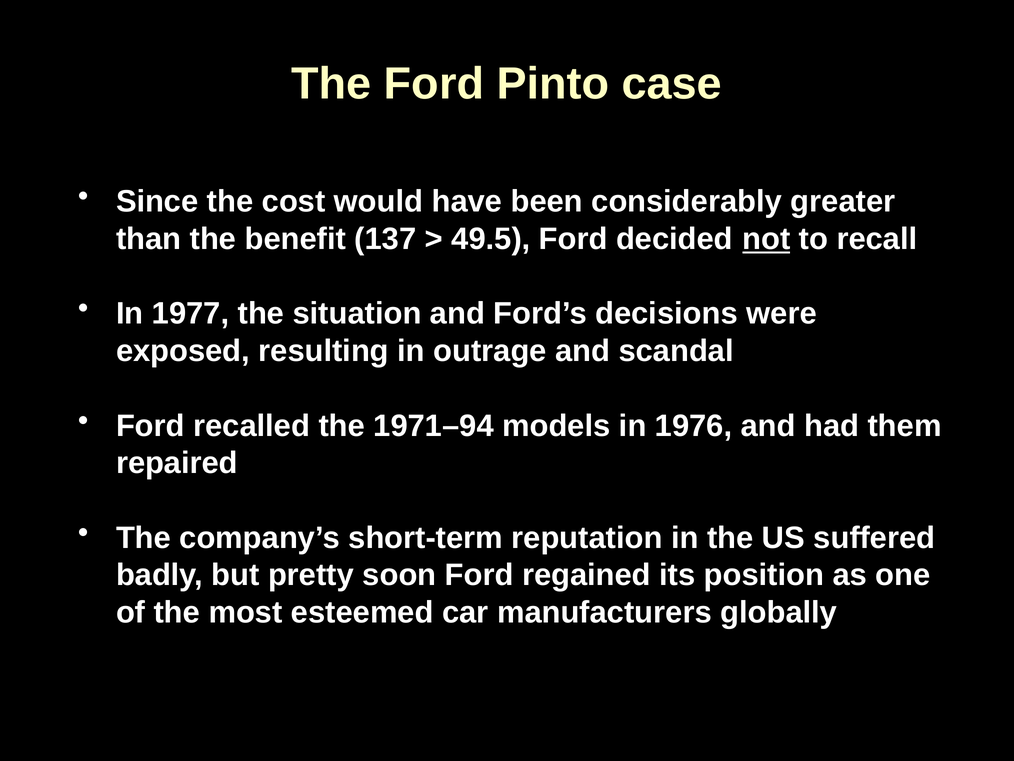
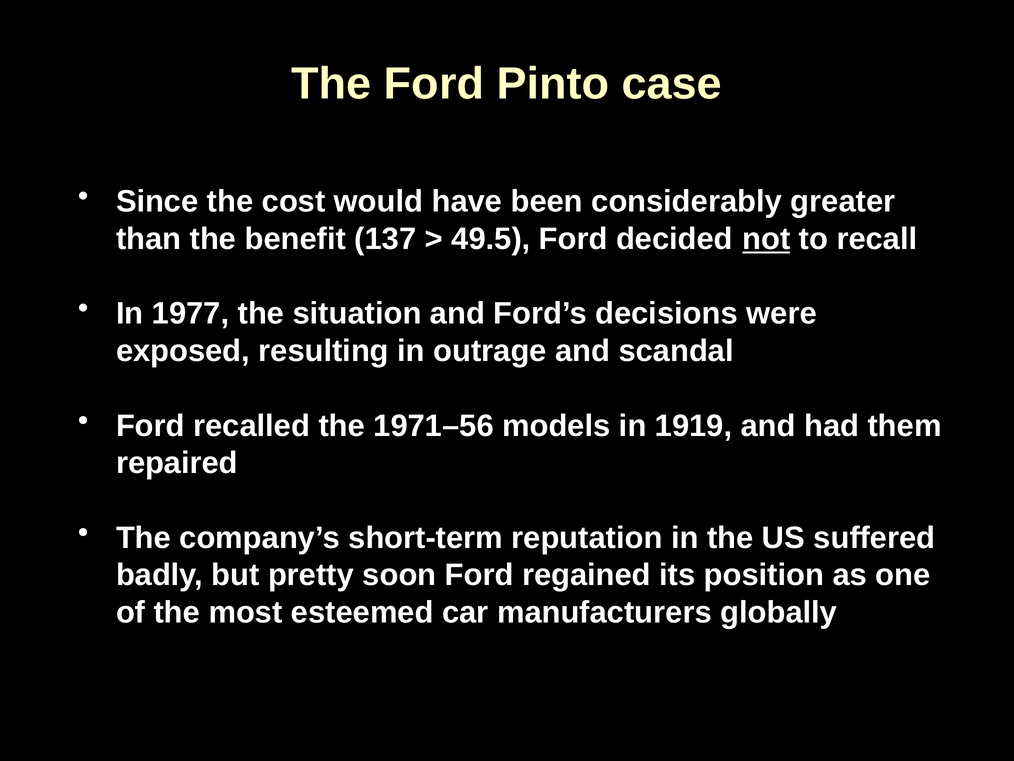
1971–94: 1971–94 -> 1971–56 (434, 426)
1976: 1976 -> 1919 (694, 426)
